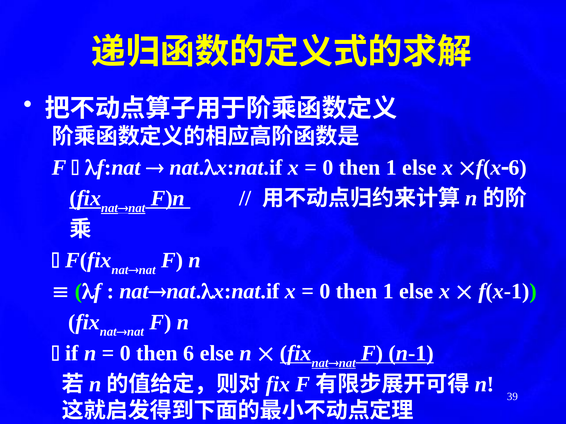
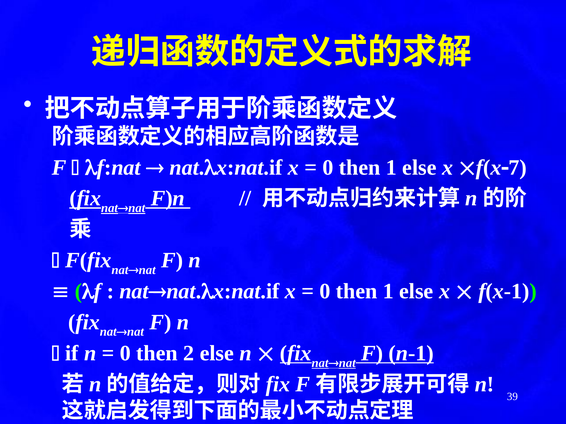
6: 6 -> 7 (518, 168)
then 6: 6 -> 2 (189, 354)
